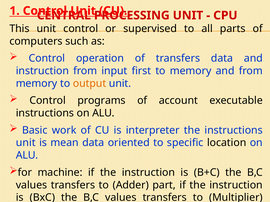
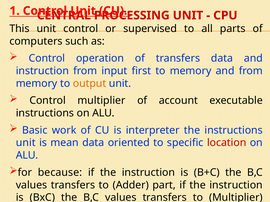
Control programs: programs -> multiplier (101, 101)
location colour: black -> red (227, 143)
machine: machine -> because (60, 173)
